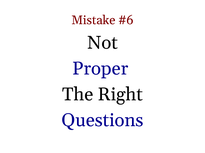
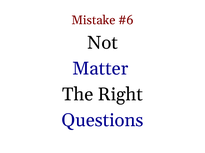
Proper: Proper -> Matter (100, 69)
